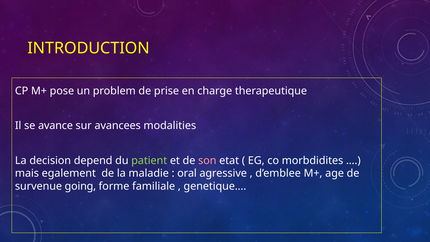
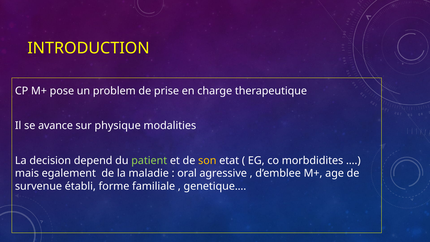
avancees: avancees -> physique (118, 126)
son colour: pink -> yellow (207, 160)
going: going -> établi (80, 186)
